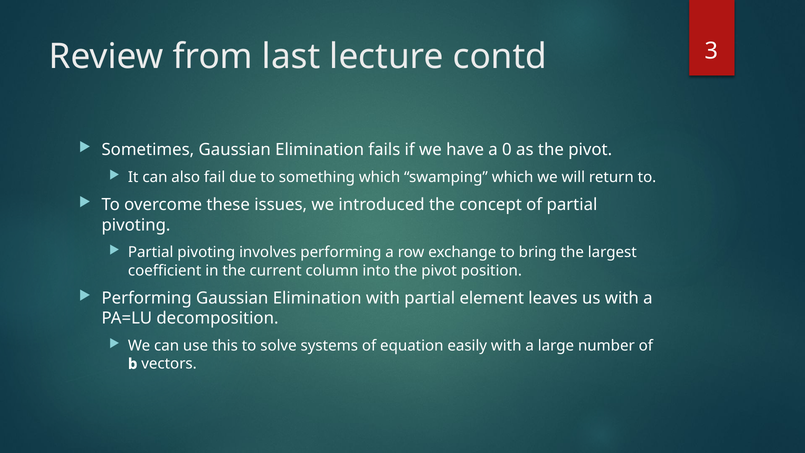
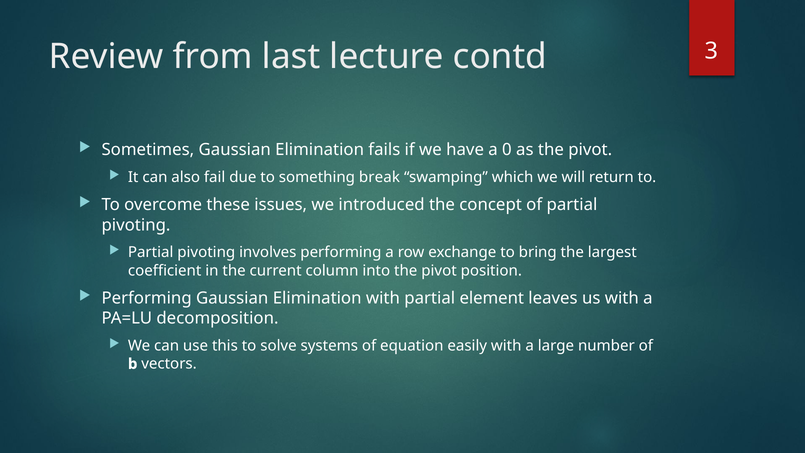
something which: which -> break (379, 177)
